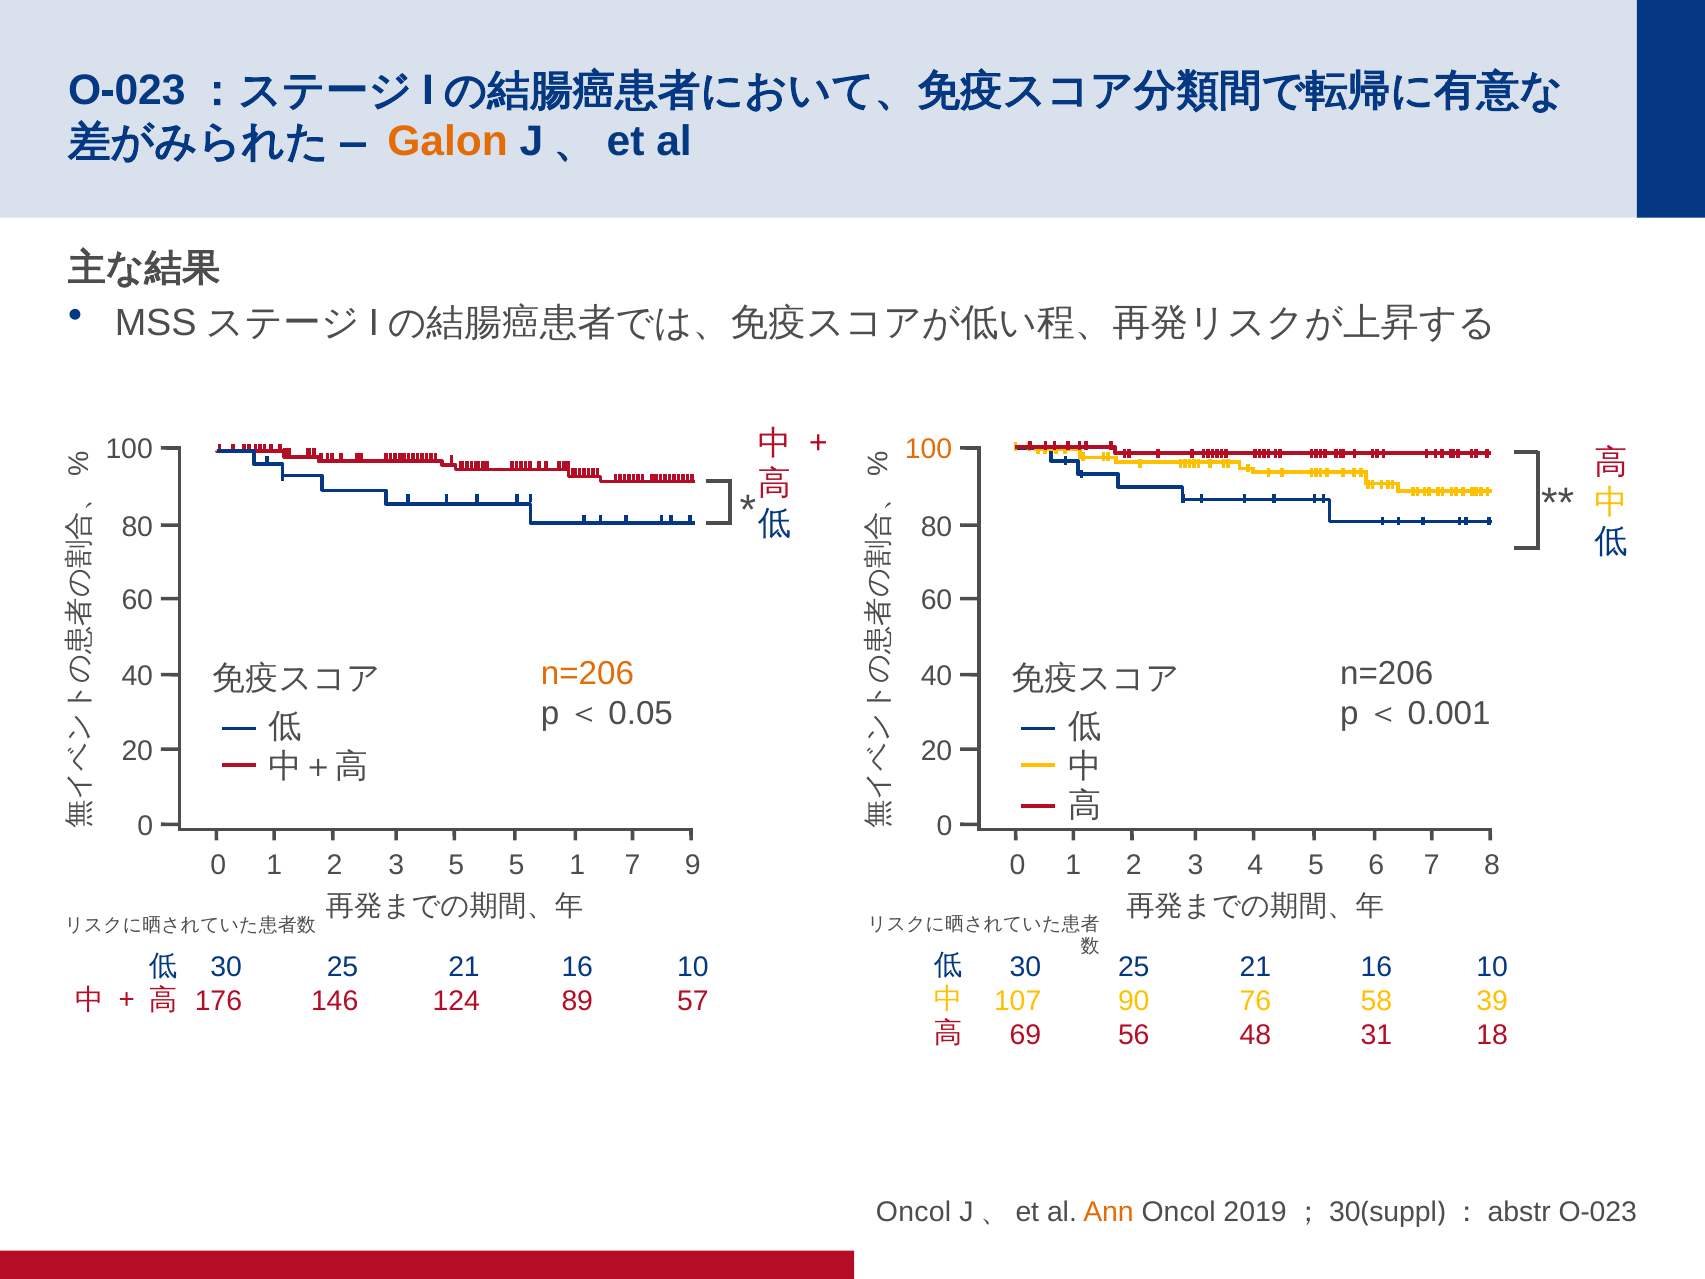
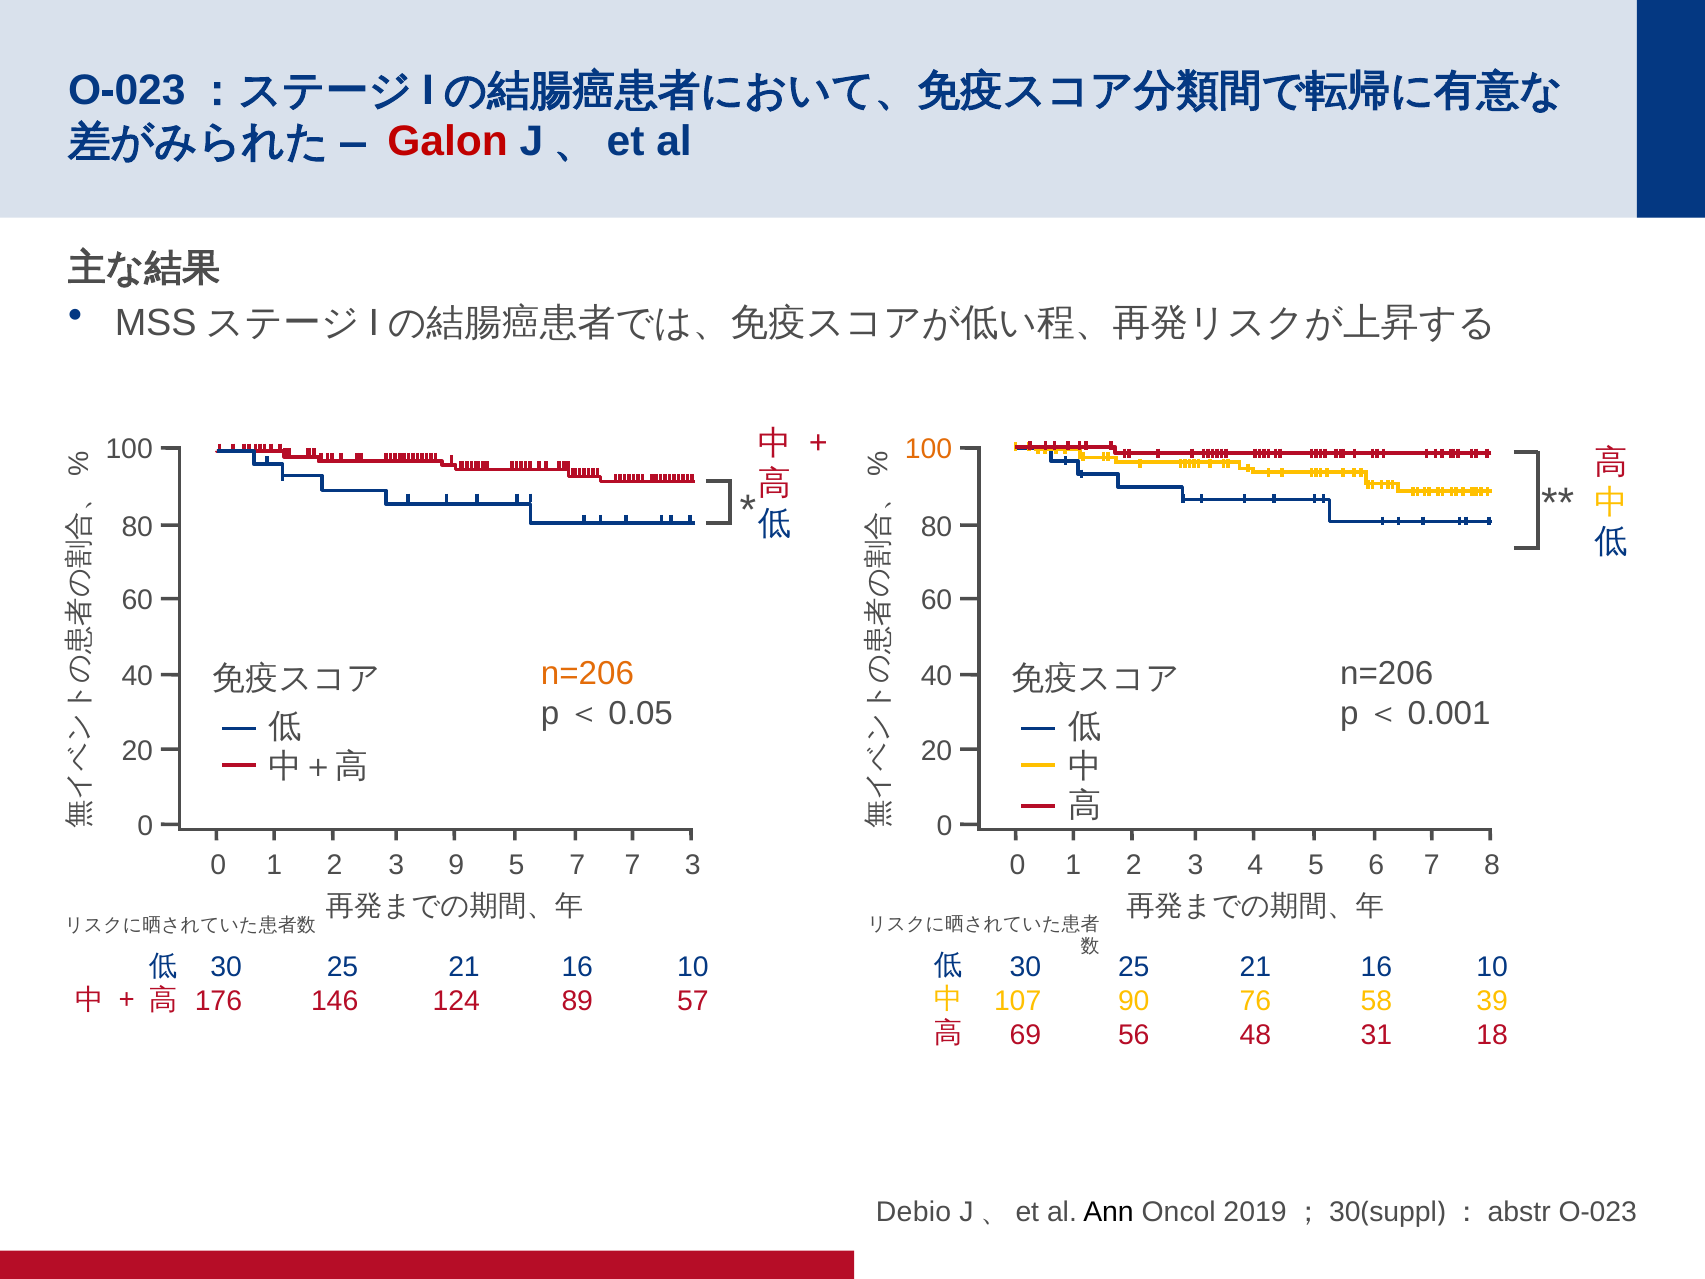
Galon colour: orange -> red (448, 142)
3 5: 5 -> 9 (456, 864)
5 1: 1 -> 7 (577, 864)
7 9: 9 -> 3 (693, 864)
Oncol: Oncol -> Debio (914, 1212)
Ann colour: orange -> black (1109, 1212)
